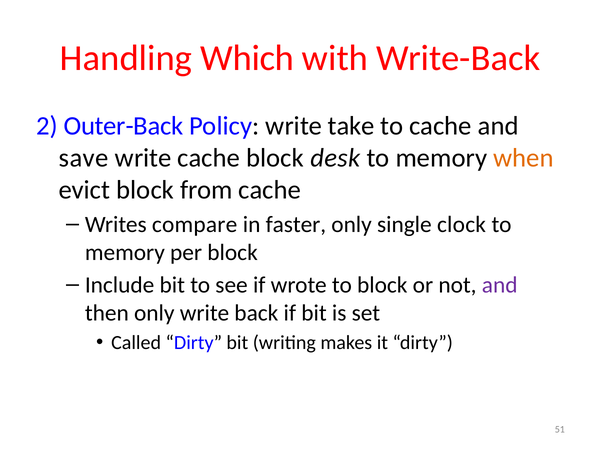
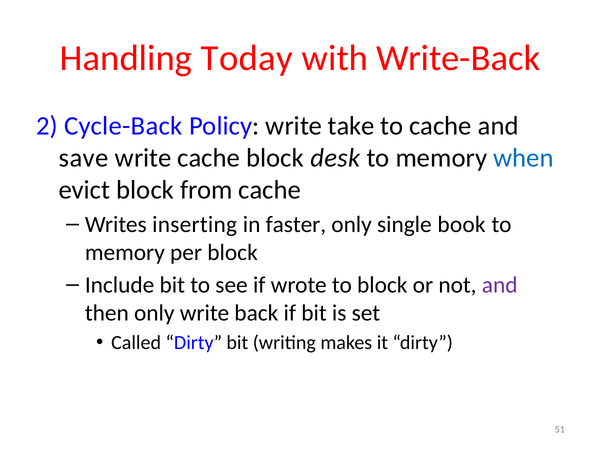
Which: Which -> Today (247, 58)
Outer-Back: Outer-Back -> Cycle-Back (123, 126)
when colour: orange -> blue (523, 158)
compare: compare -> inserting (195, 225)
clock: clock -> book (461, 225)
